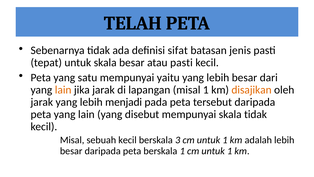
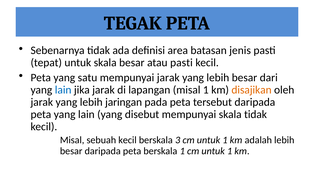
TELAH: TELAH -> TEGAK (133, 23)
sifat: sifat -> area (178, 50)
mempunyai yaitu: yaitu -> jarak (168, 77)
lain colour: orange -> blue (63, 90)
menjadi: menjadi -> jaringan (124, 102)
